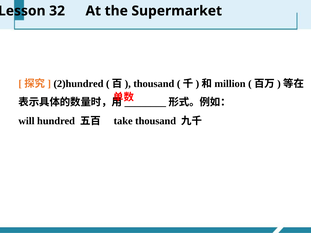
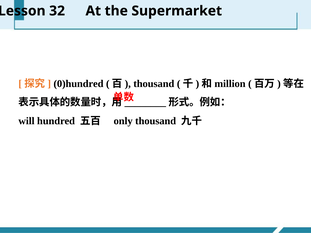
2)hundred: 2)hundred -> 0)hundred (79, 84)
take: take -> only (123, 121)
